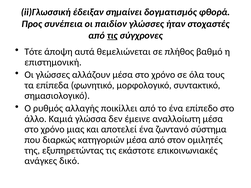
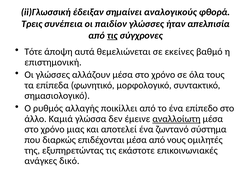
δογματισμός: δογματισμός -> αναλογικούς (170, 12)
Προς: Προς -> Τρεις (32, 24)
στοχαστές: στοχαστές -> απελπισία (208, 24)
πλήθος: πλήθος -> εκείνες (179, 52)
αναλλοίωτη underline: none -> present (176, 119)
κατηγοριών: κατηγοριών -> επιδέχονται (101, 140)
στον: στον -> νους (176, 140)
